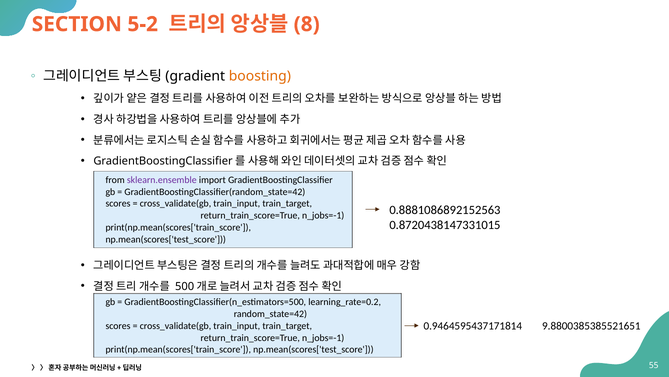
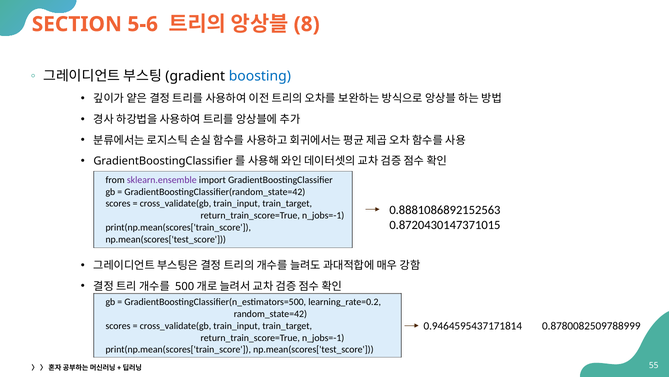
5-2: 5-2 -> 5-6 (143, 24)
boosting colour: orange -> blue (260, 76)
0.8720438147331015: 0.8720438147331015 -> 0.8720430147371015 (445, 225)
9.8800385385521651: 9.8800385385521651 -> 0.8780082509788999 (591, 326)
